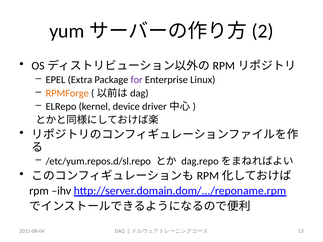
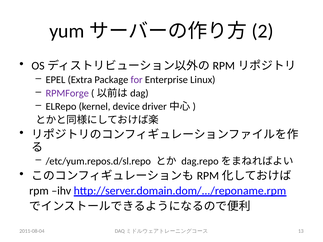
RPMForge colour: orange -> purple (67, 93)
